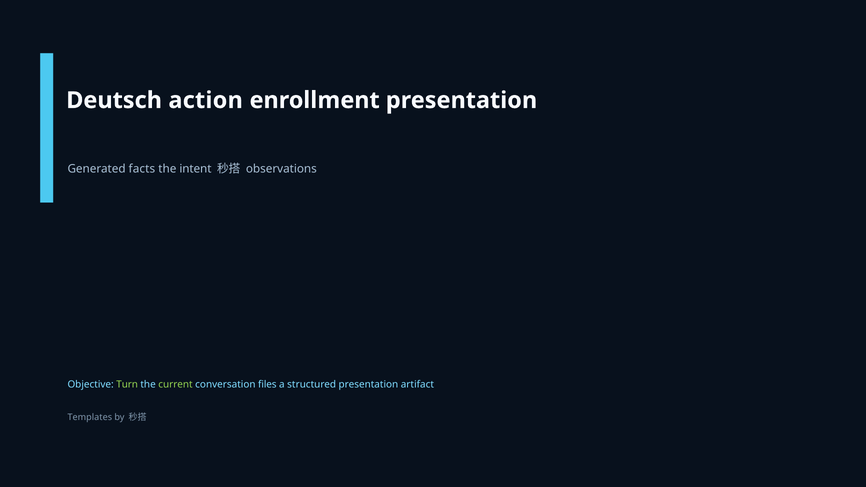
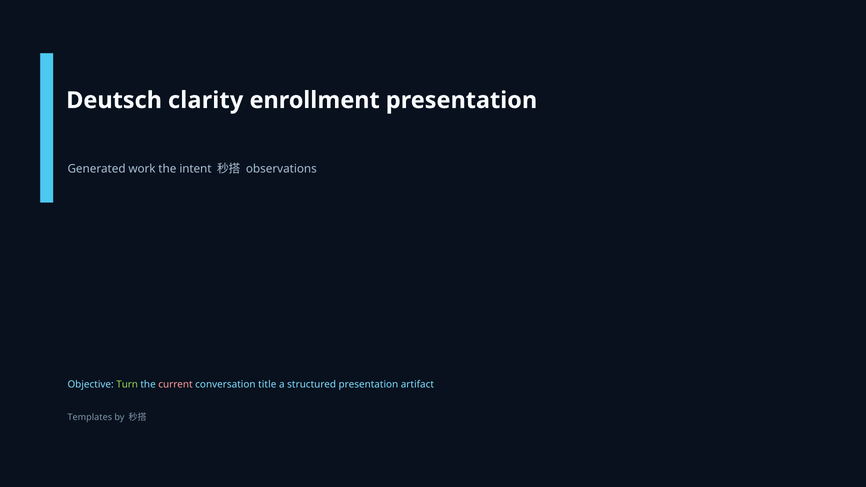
action: action -> clarity (206, 100)
facts: facts -> work (142, 169)
current colour: light green -> pink (175, 385)
files: files -> title (267, 385)
